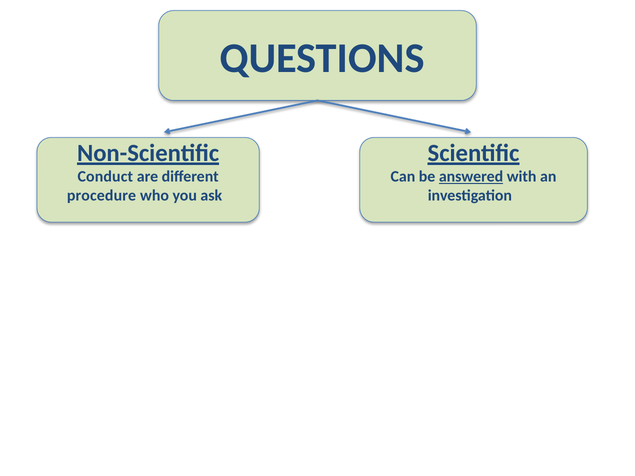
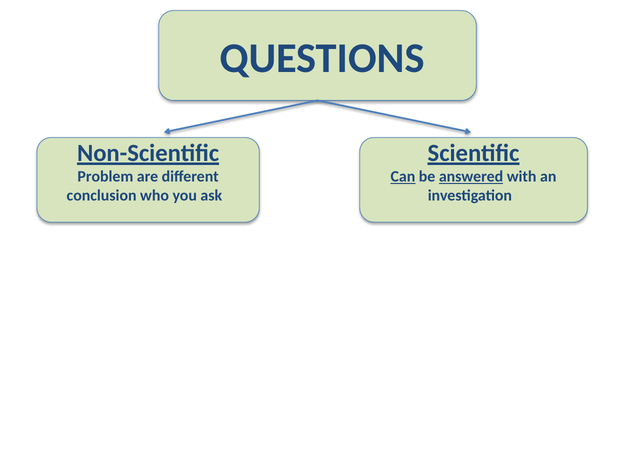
Conduct: Conduct -> Problem (105, 177)
Can underline: none -> present (403, 177)
procedure: procedure -> conclusion (102, 196)
